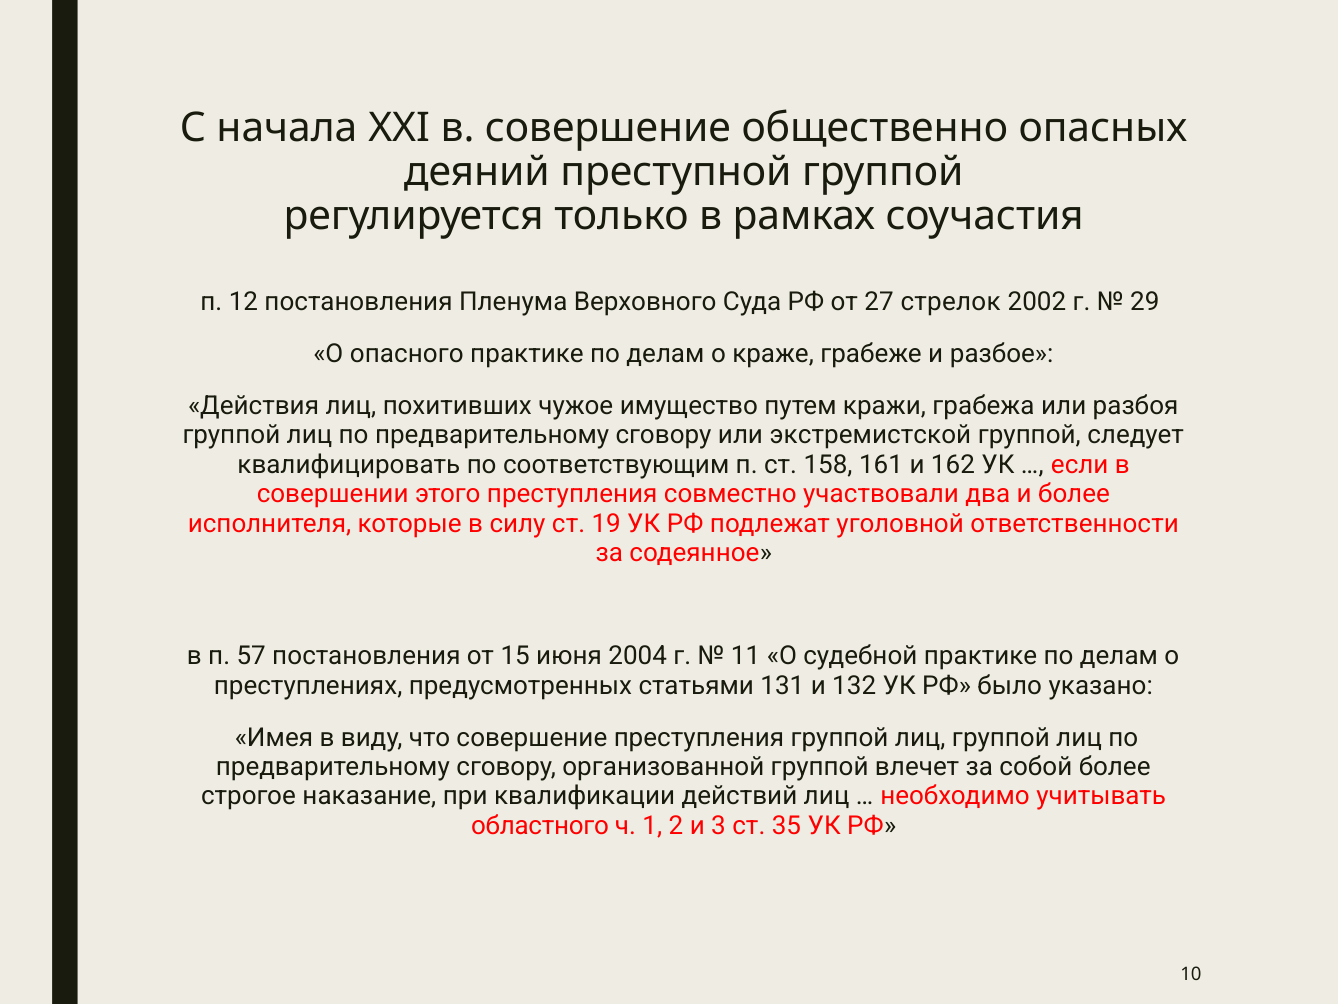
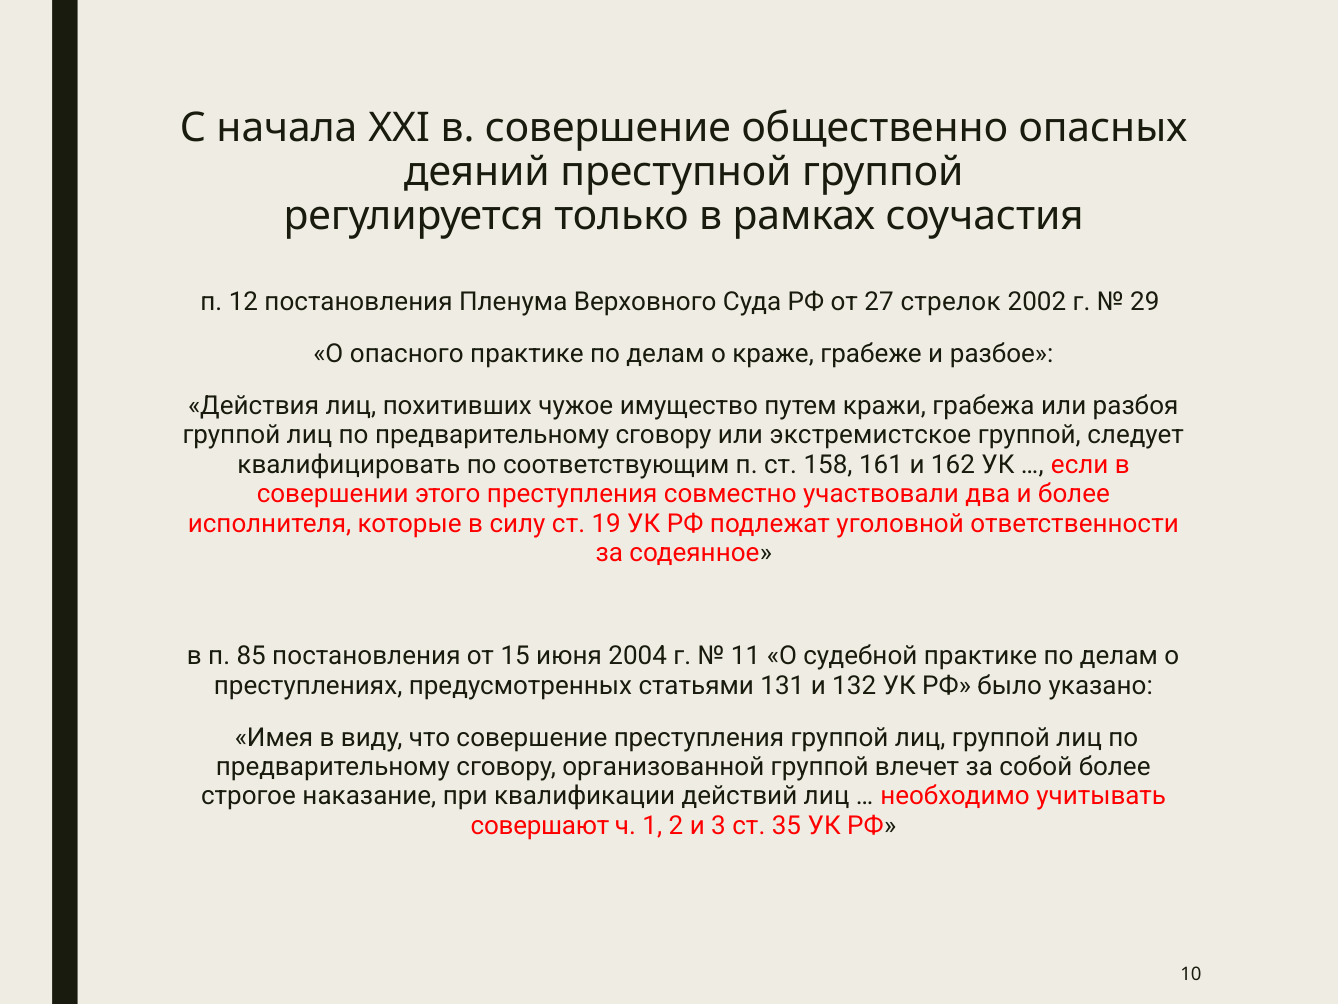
экстремистской: экстремистской -> экстремистское (870, 435)
57: 57 -> 85 (251, 656)
областного: областного -> совершают (540, 825)
